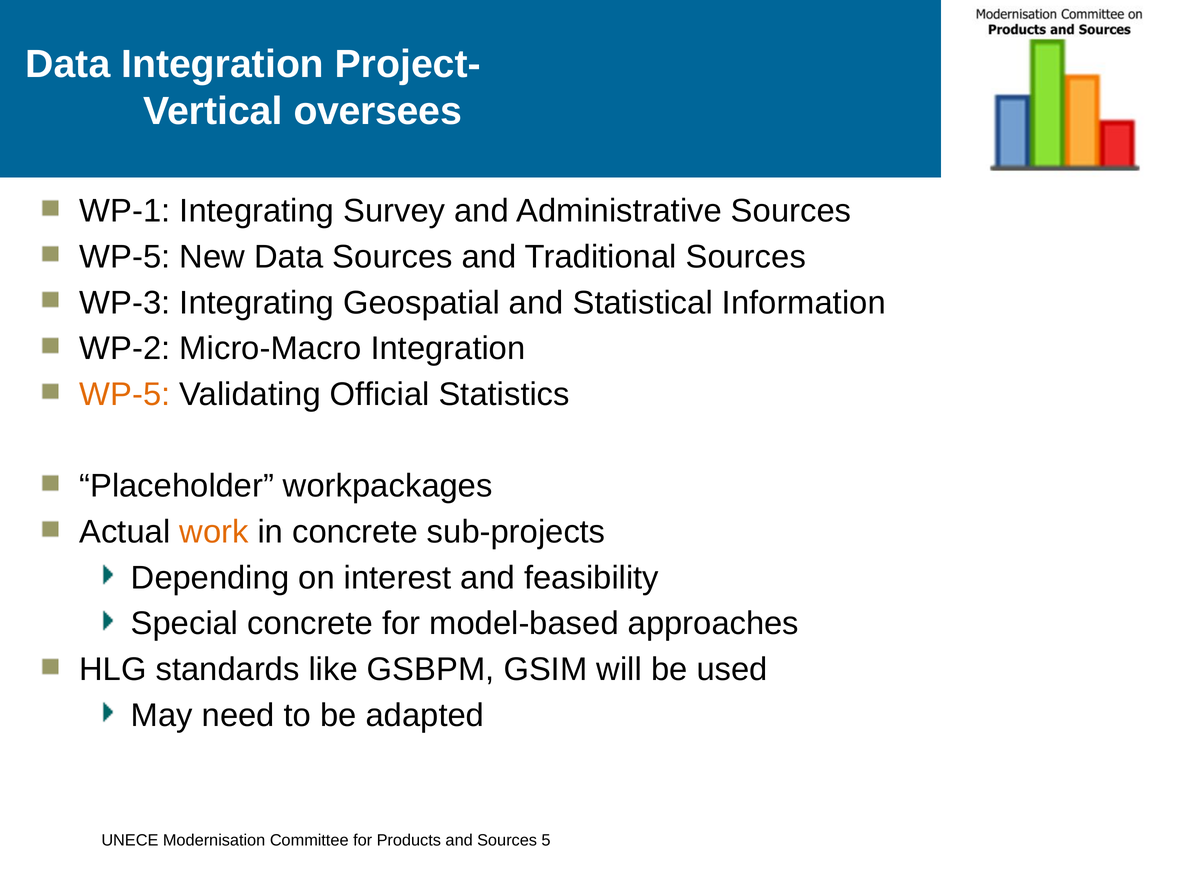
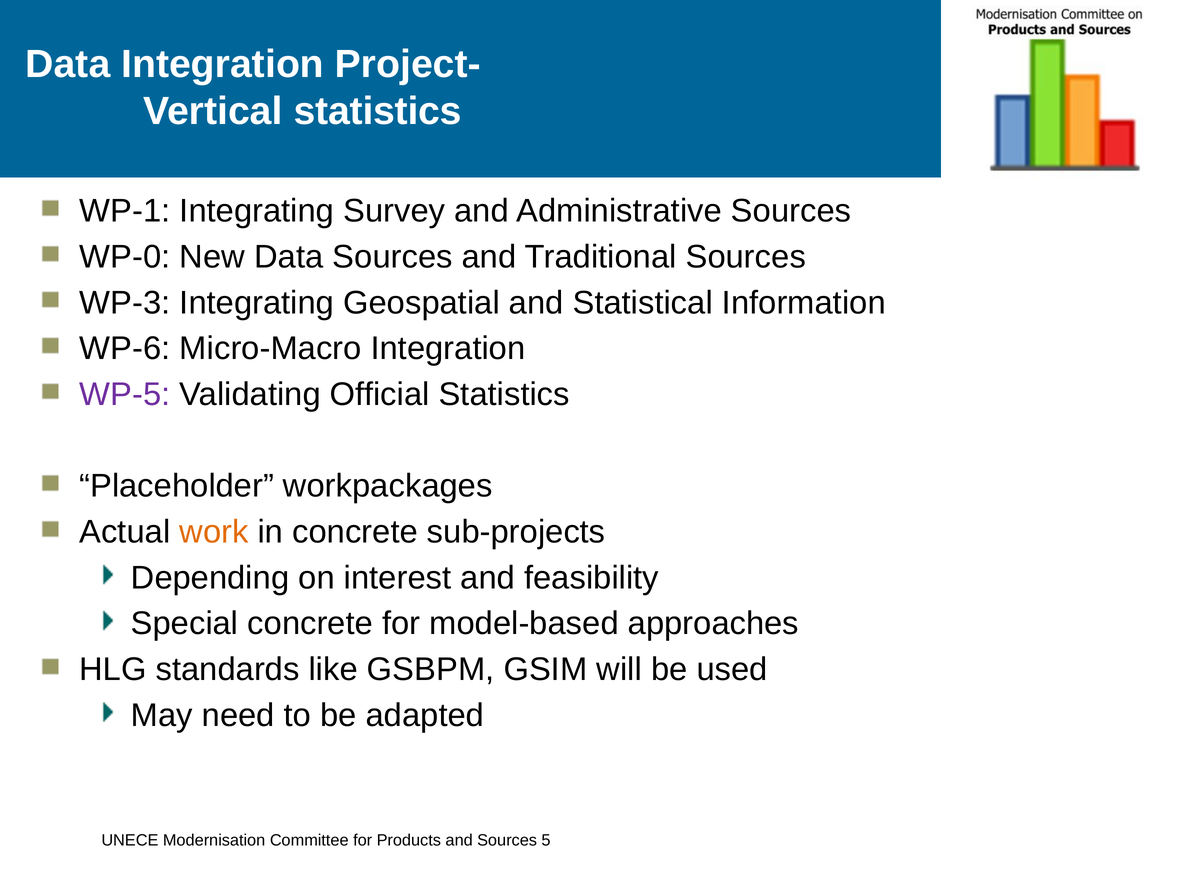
Vertical oversees: oversees -> statistics (378, 111)
WP-5: WP-5 -> WP-0 (125, 257)
WP-2: WP-2 -> WP-6 (125, 348)
WP-5 colour: orange -> purple (125, 394)
